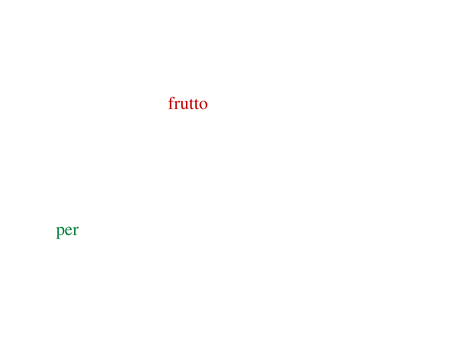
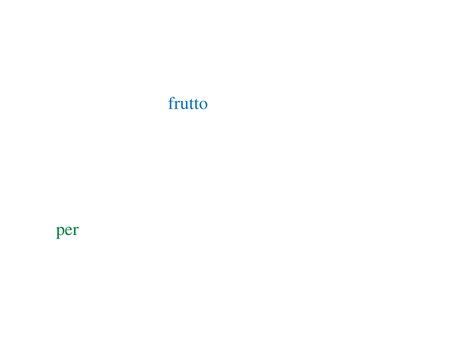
frutto colour: red -> blue (188, 103)
